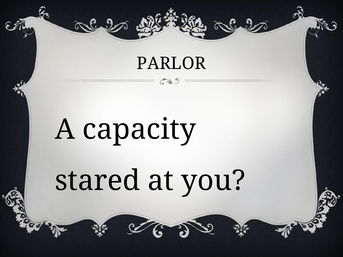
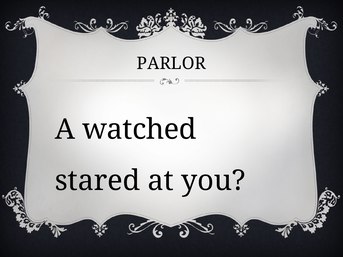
capacity: capacity -> watched (139, 129)
